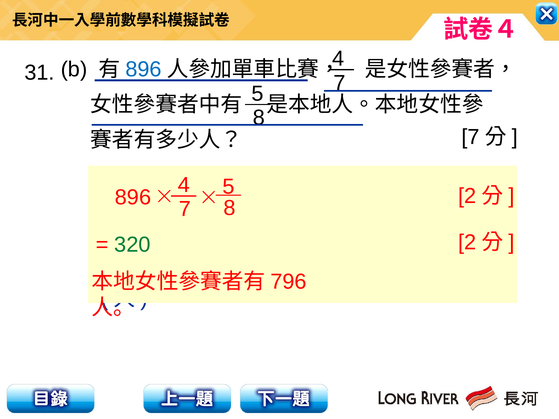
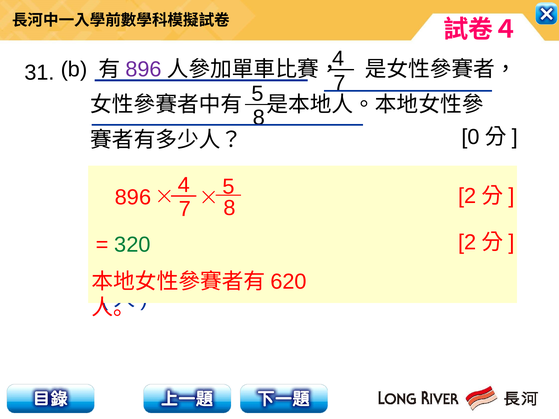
896 colour: blue -> purple (144, 69)
7: 7 -> 0 (471, 137)
796: 796 -> 620 (289, 282)
